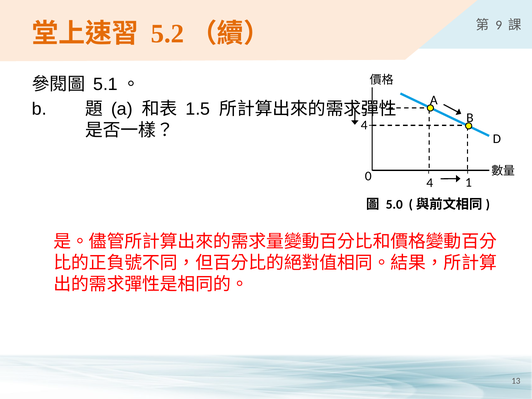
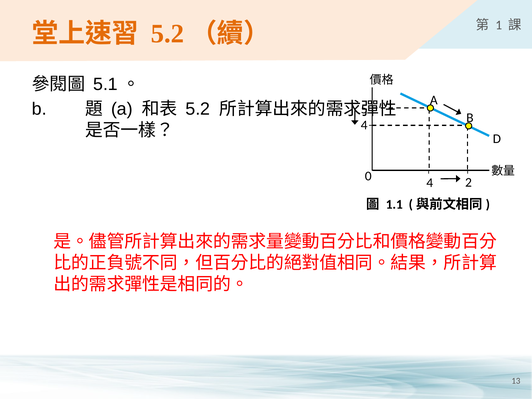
9: 9 -> 1 (499, 25)
1.5: 1.5 -> 5.2 (198, 109)
1: 1 -> 2 (468, 182)
5.0: 5.0 -> 1.1 (394, 204)
